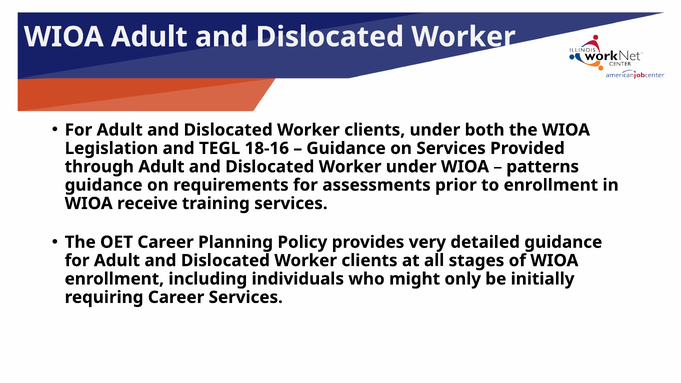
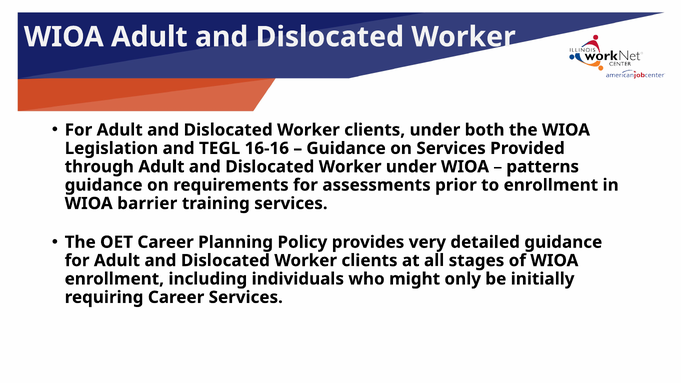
18-16: 18-16 -> 16-16 (267, 148)
receive: receive -> barrier (147, 203)
